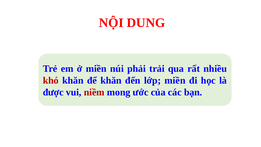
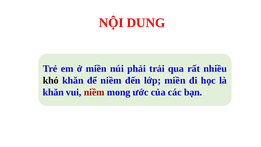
khó colour: red -> black (51, 80)
để khăn: khăn -> niềm (111, 80)
được: được -> khăn (53, 92)
